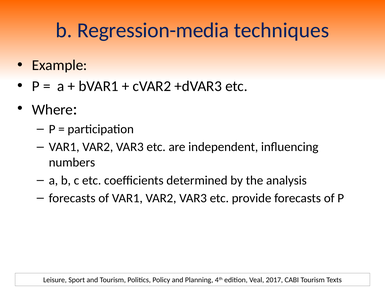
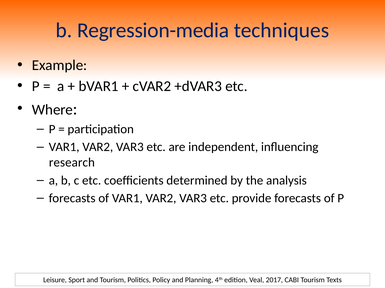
numbers: numbers -> research (72, 163)
